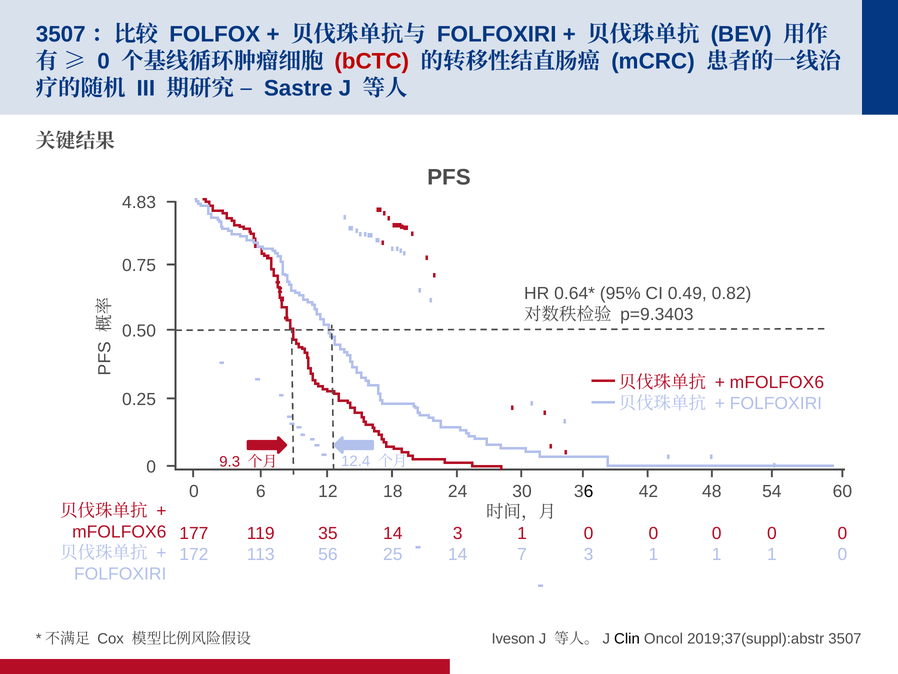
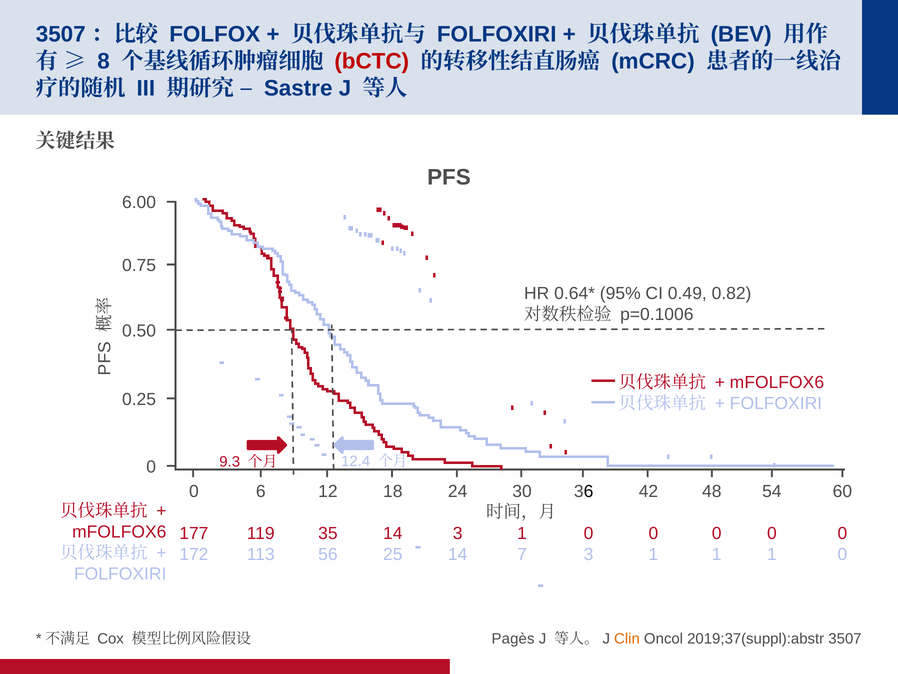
0: 0 -> 8 (104, 61)
4.83: 4.83 -> 6.00 (139, 202)
p=9.3403: p=9.3403 -> p=0.1006 (657, 314)
Iveson: Iveson -> Pagès (513, 639)
Clin colour: black -> orange (627, 639)
